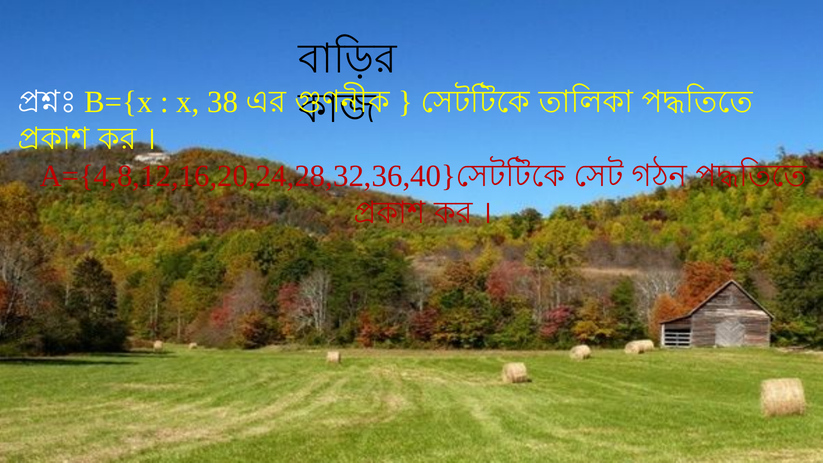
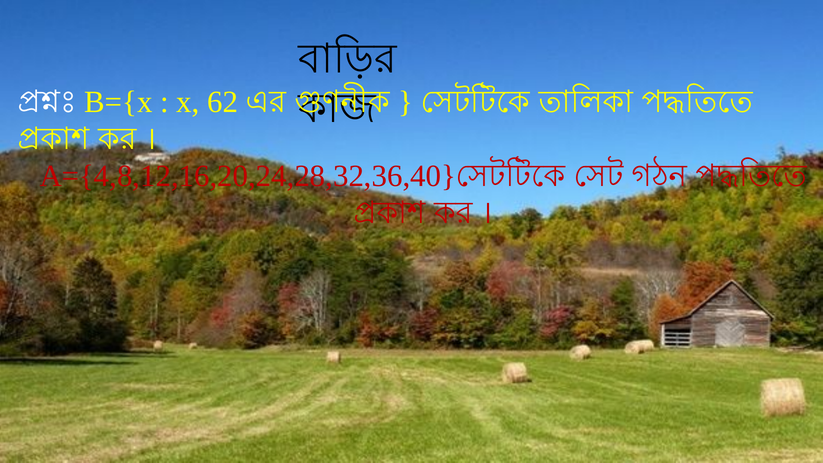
38: 38 -> 62 (223, 102)
